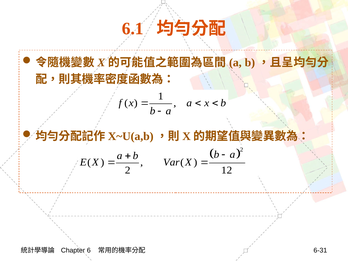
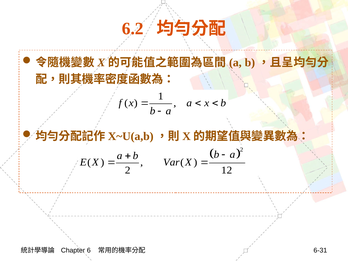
6.1: 6.1 -> 6.2 (133, 29)
